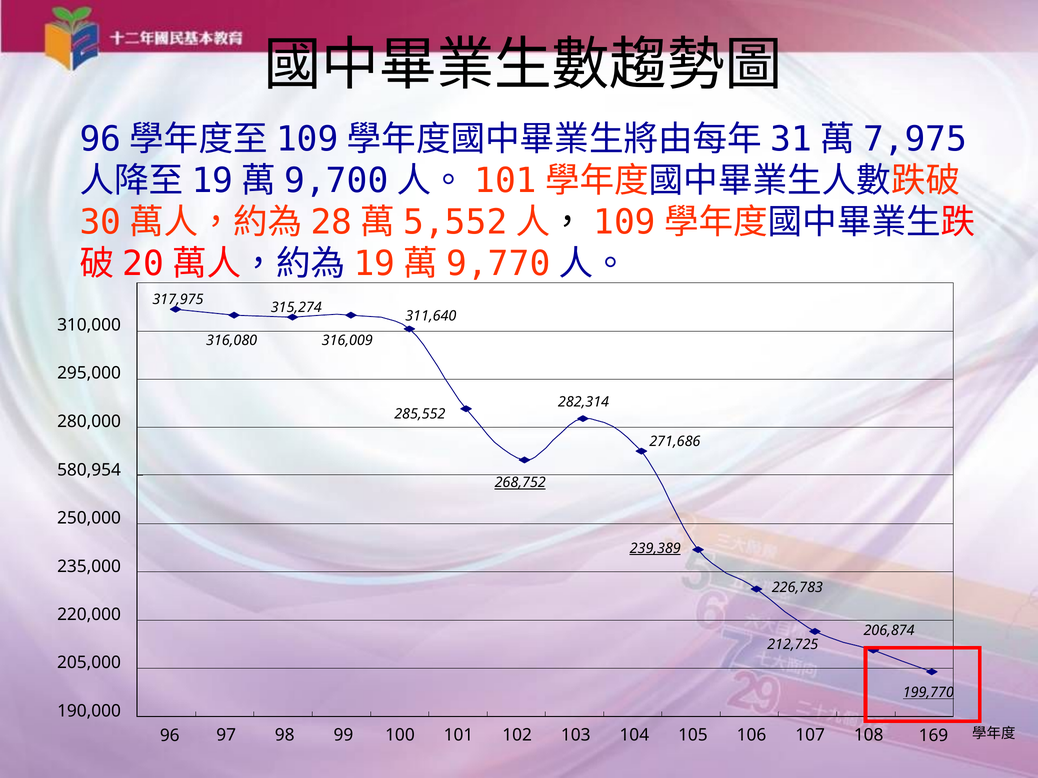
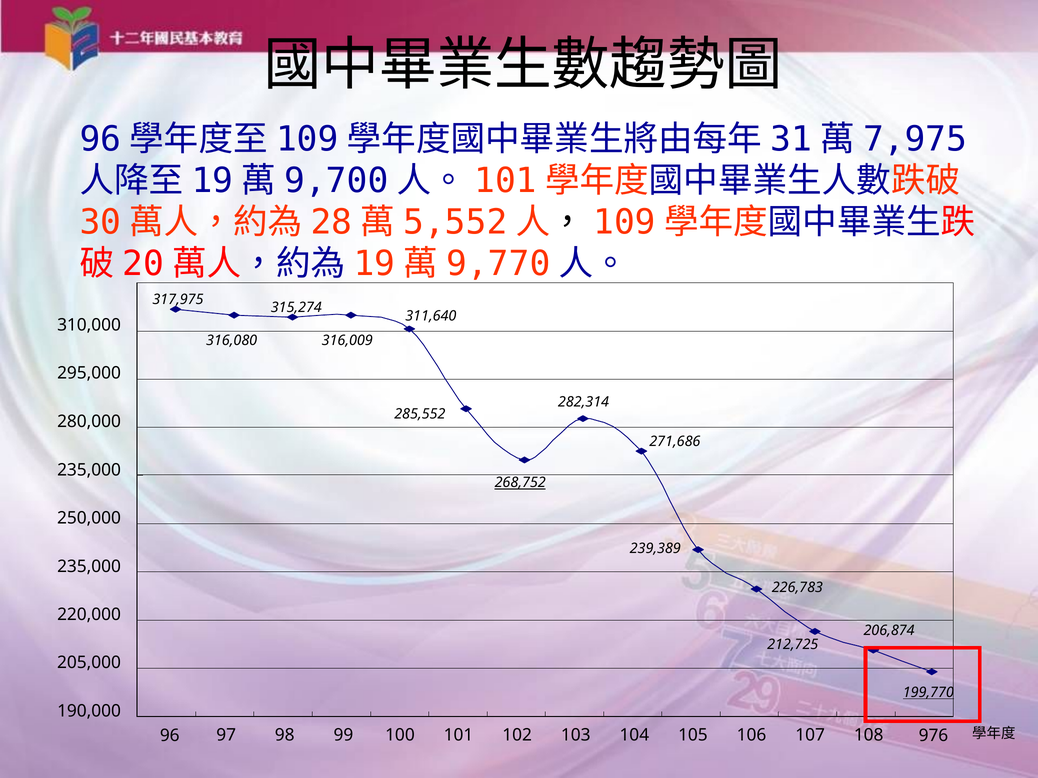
580,954: 580,954 -> 235,000 (89, 470)
239,389 underline: present -> none (655, 549)
169: 169 -> 976 (933, 736)
